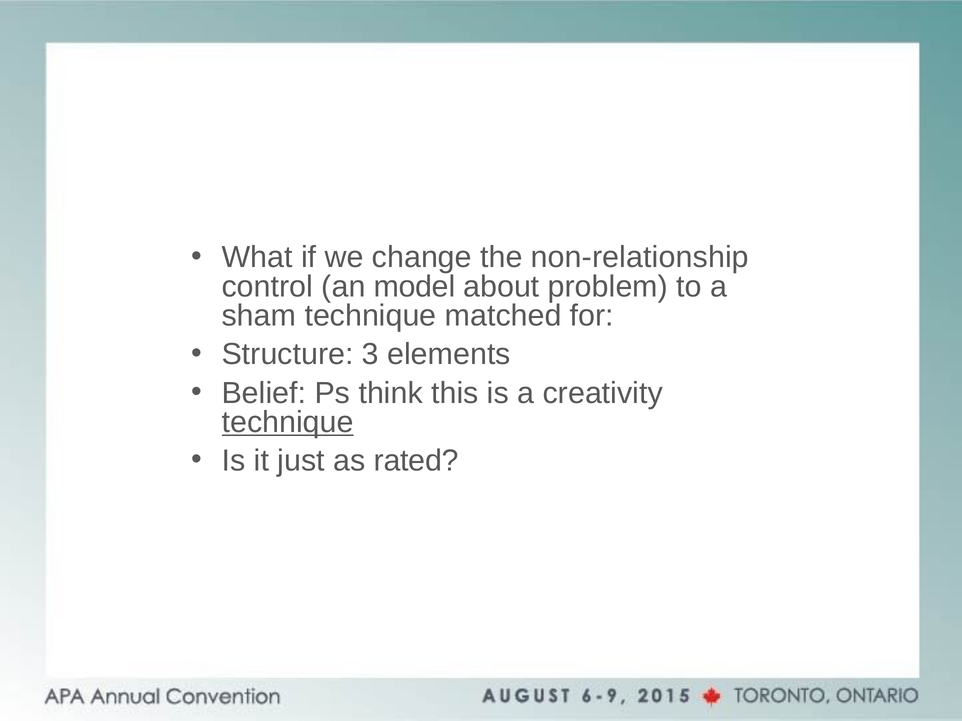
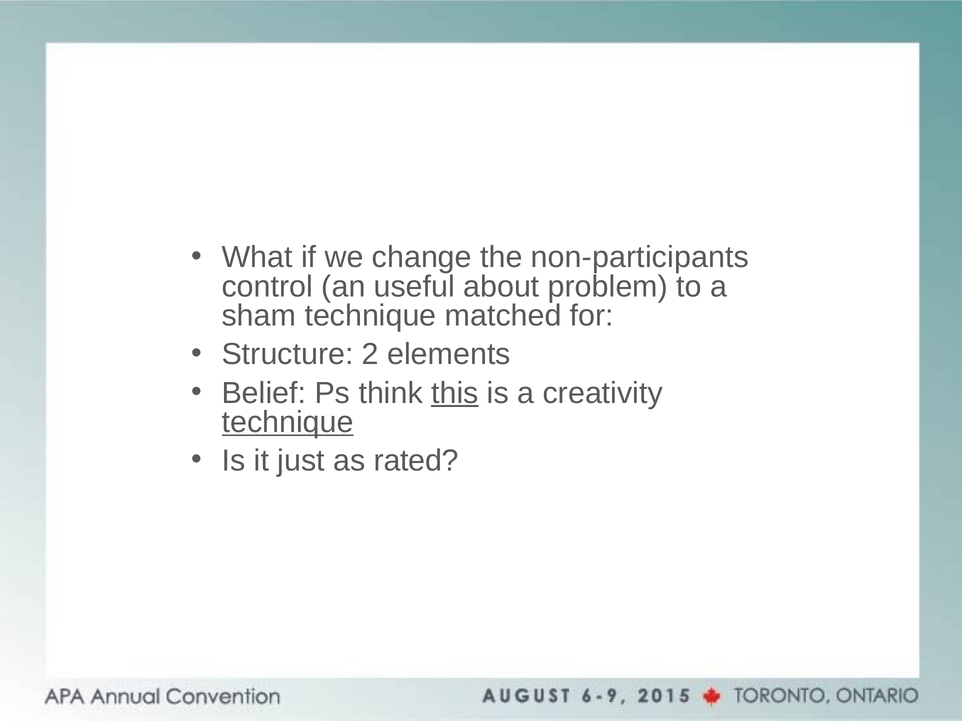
non-relationship: non-relationship -> non-participants (640, 258)
model: model -> useful (414, 287)
3: 3 -> 2 (370, 355)
this underline: none -> present (455, 393)
